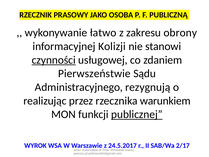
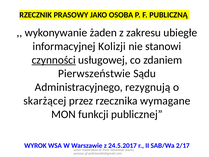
łatwo: łatwo -> żaden (103, 33)
obrony: obrony -> ubiegłe (180, 33)
realizując: realizując -> skarżącej (45, 101)
warunkiem: warunkiem -> wymagane (165, 101)
publicznej underline: present -> none (137, 114)
